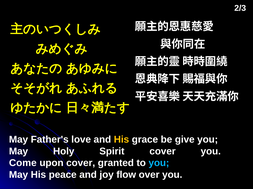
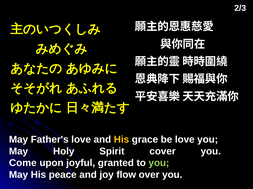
be give: give -> love (185, 140)
upon cover: cover -> joyful (81, 164)
you colour: light blue -> light green (159, 164)
